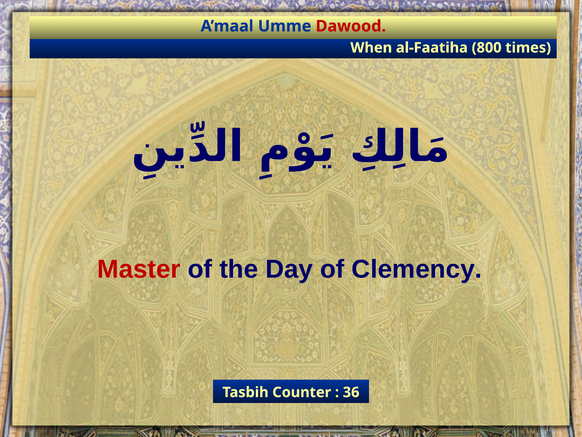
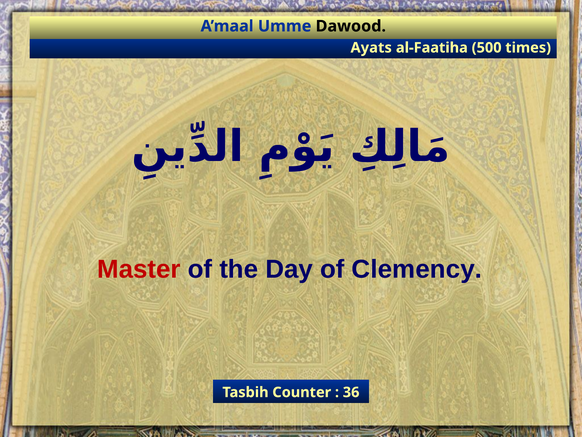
Dawood colour: red -> black (351, 26)
When: When -> Ayats (371, 48)
800: 800 -> 500 (487, 48)
